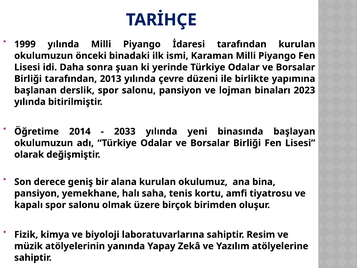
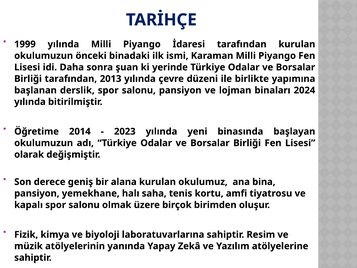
2023: 2023 -> 2024 (304, 90)
2033: 2033 -> 2023 (125, 131)
